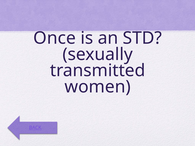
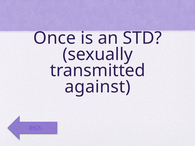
women: women -> against (98, 87)
